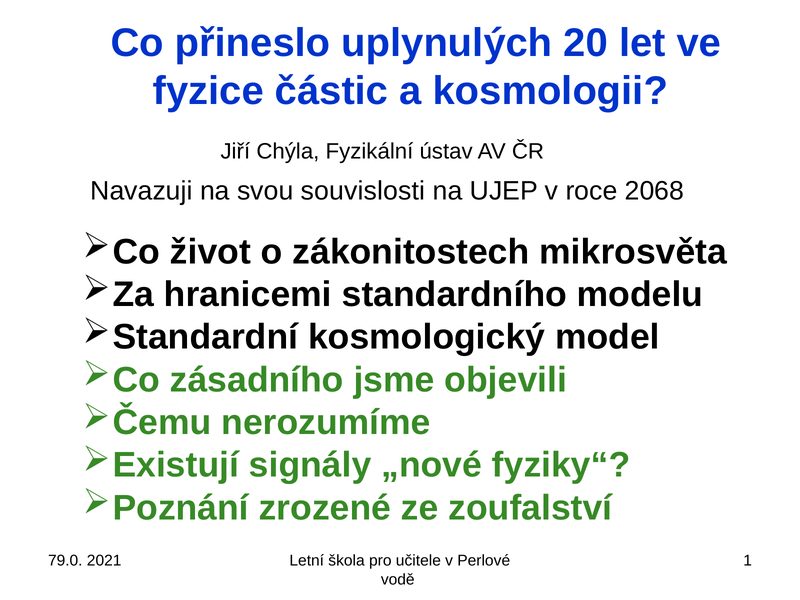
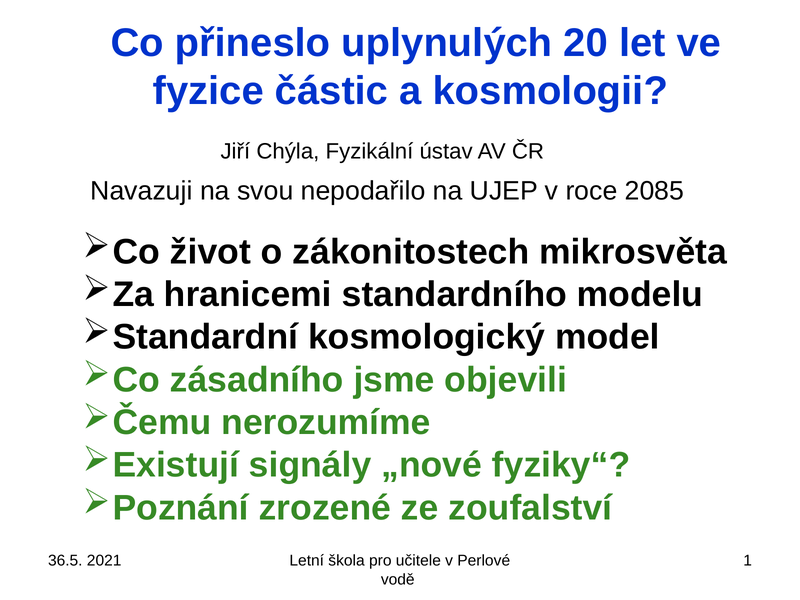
souvislosti: souvislosti -> nepodařilo (363, 191)
2068: 2068 -> 2085 (654, 191)
79.0: 79.0 -> 36.5 (65, 561)
